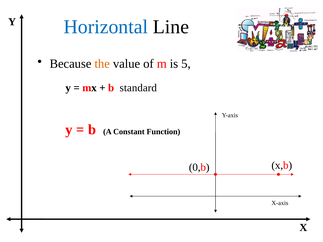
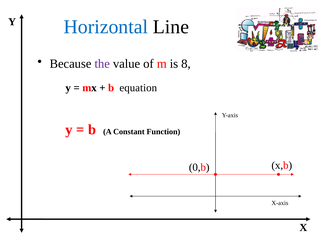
the colour: orange -> purple (102, 64)
5: 5 -> 8 (186, 64)
standard: standard -> equation (138, 88)
